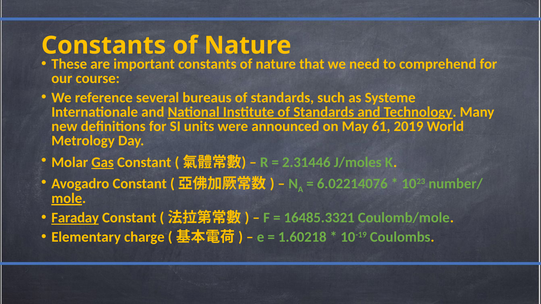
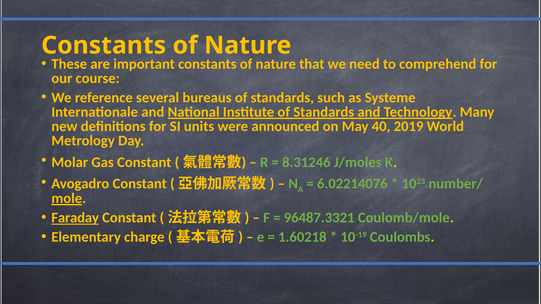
61: 61 -> 40 (381, 126)
Gas underline: present -> none (103, 162)
2.31446: 2.31446 -> 8.31246 (306, 162)
16485.3321: 16485.3321 -> 96487.3321 (319, 218)
